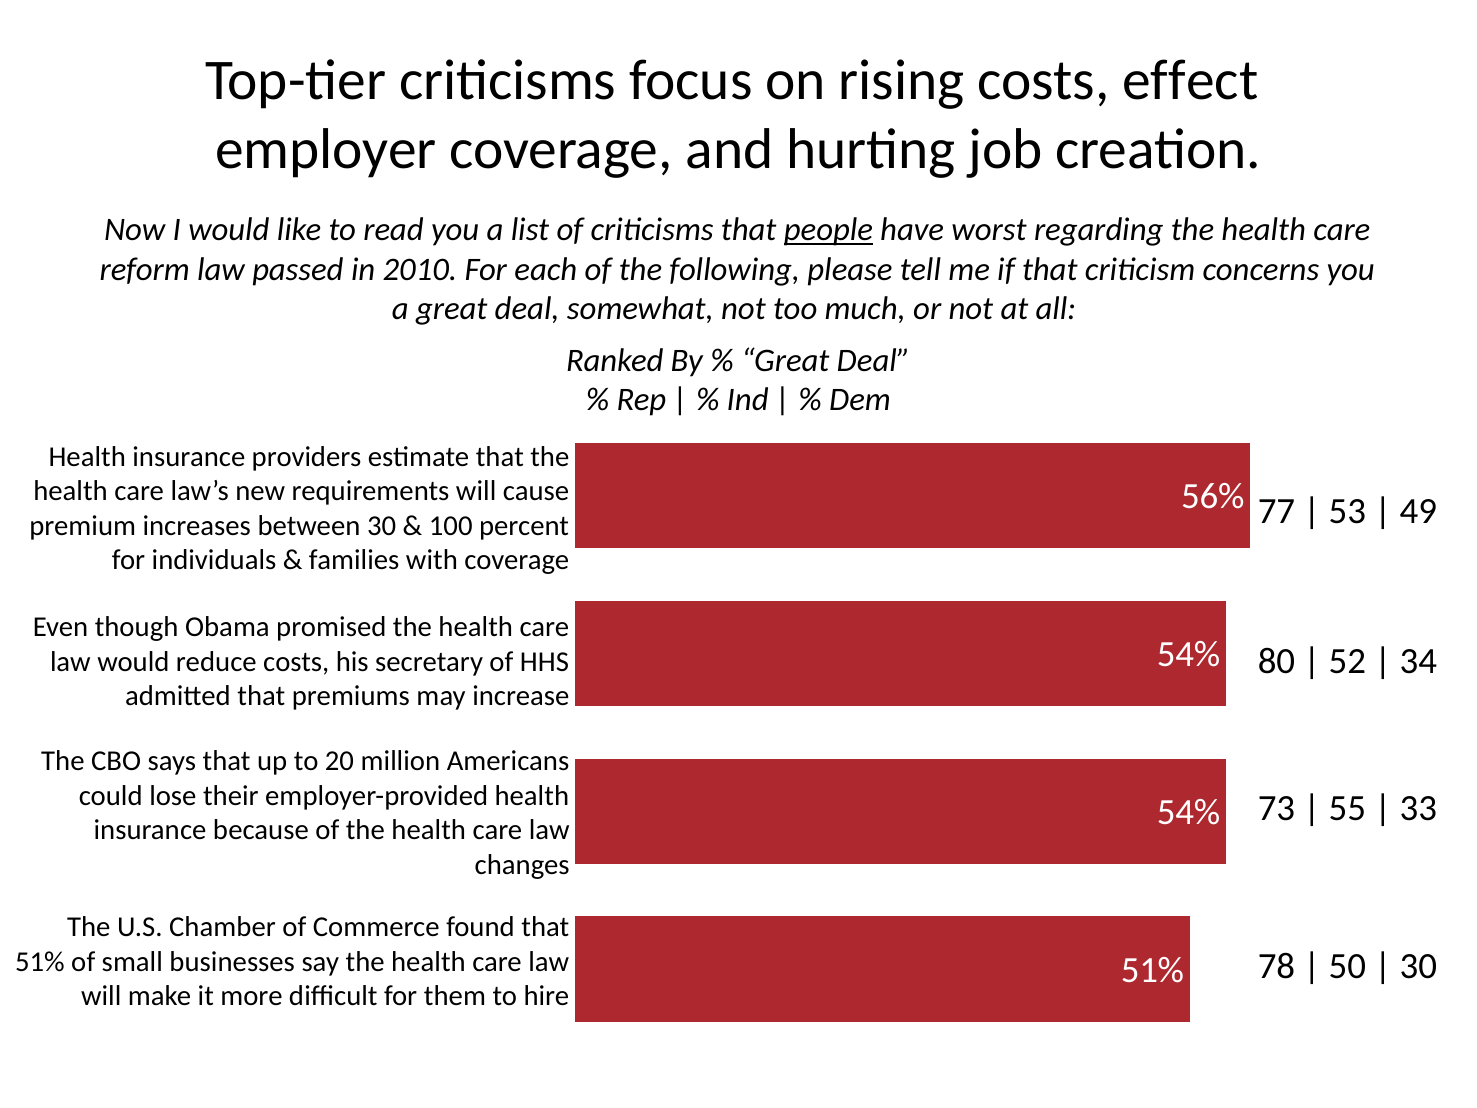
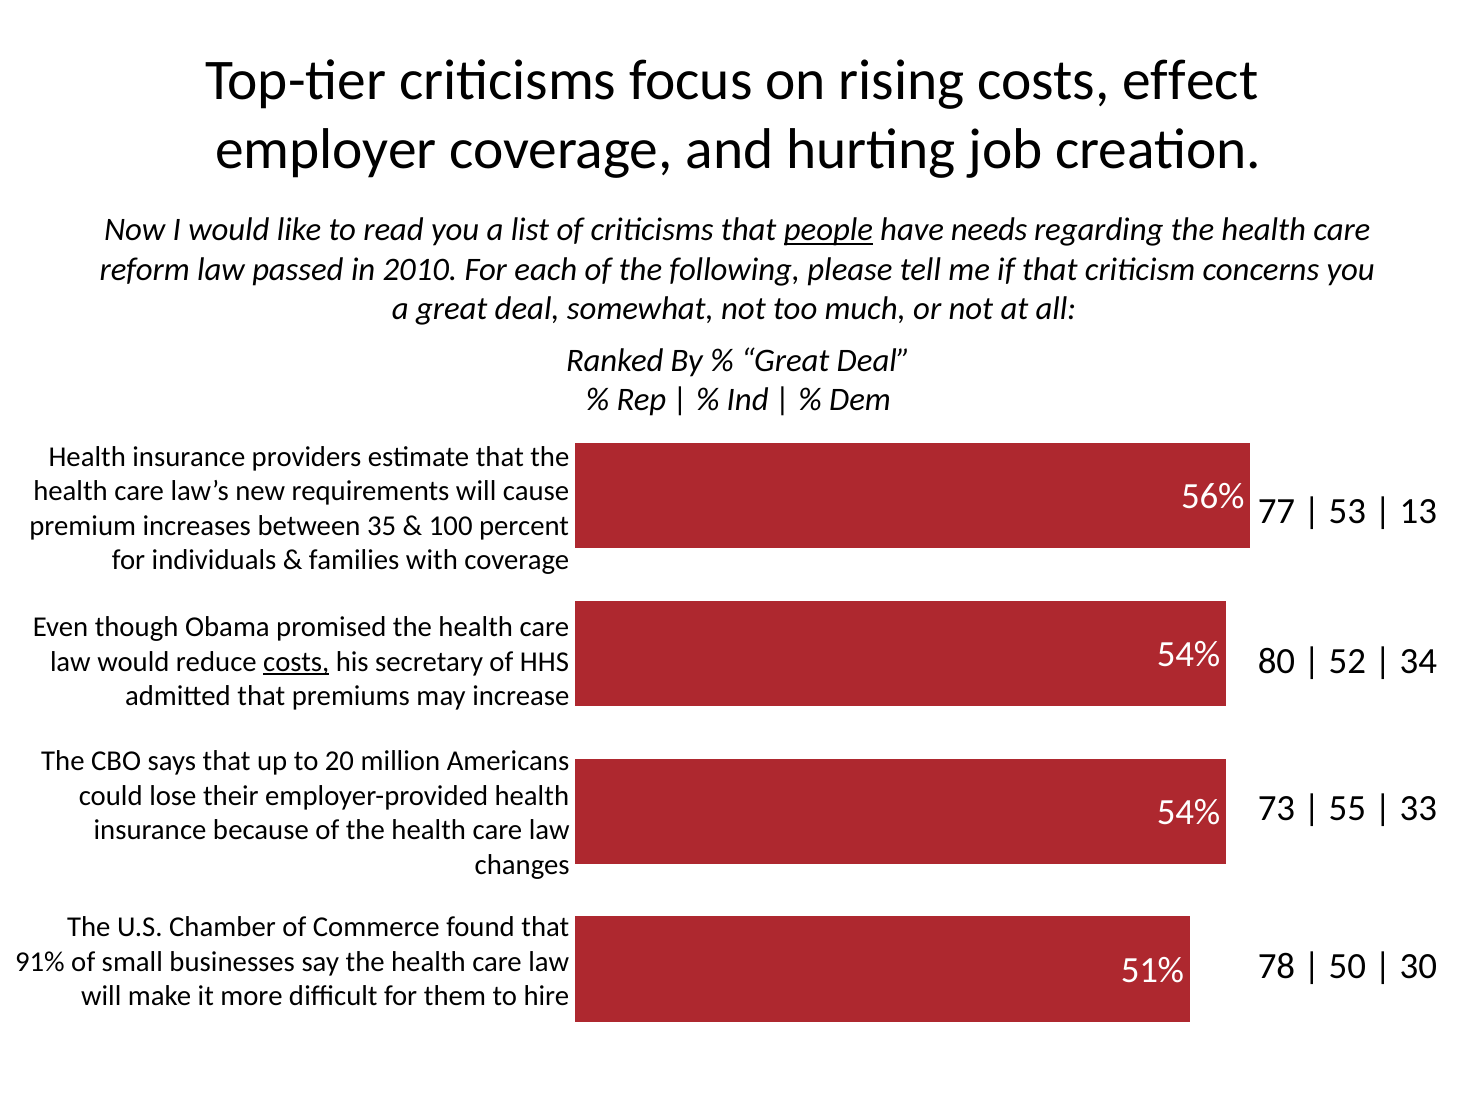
worst: worst -> needs (989, 230)
49: 49 -> 13 (1418, 511)
between 30: 30 -> 35 (382, 526)
costs underline: none -> present (296, 661)
51%: 51% -> 91% (40, 961)
